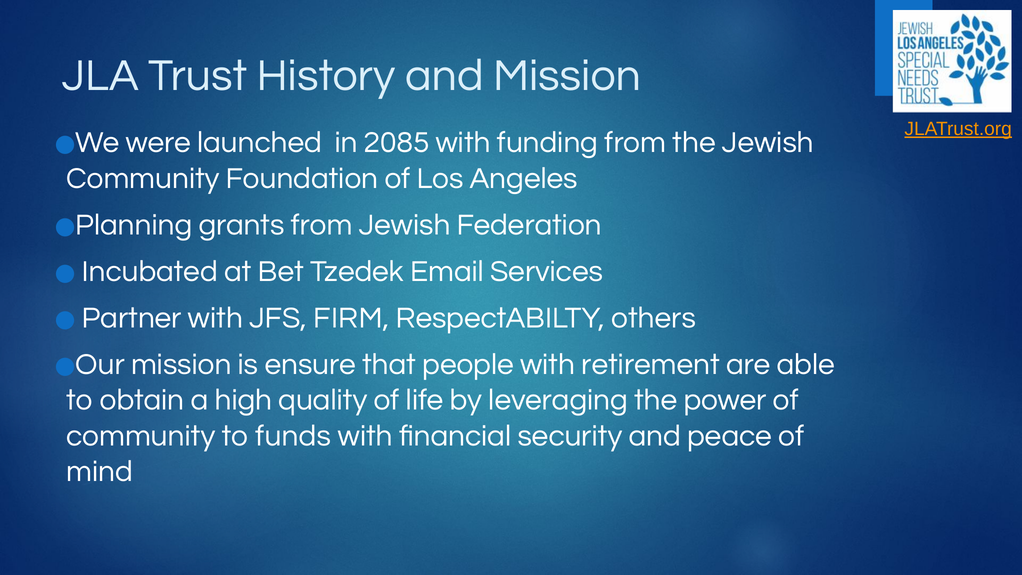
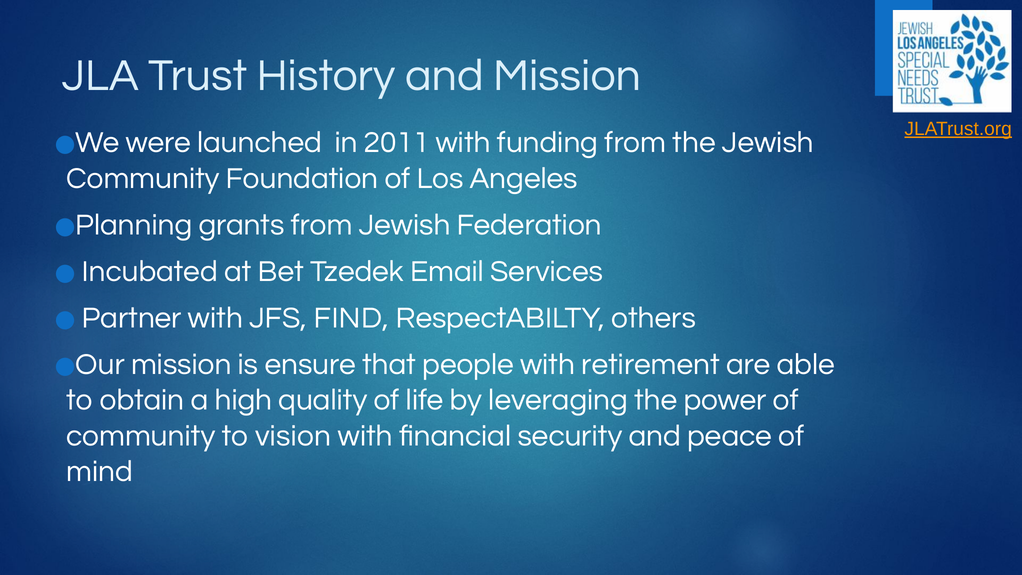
2085: 2085 -> 2011 (397, 143)
FIRM: FIRM -> FIND (351, 318)
funds: funds -> vision (293, 436)
